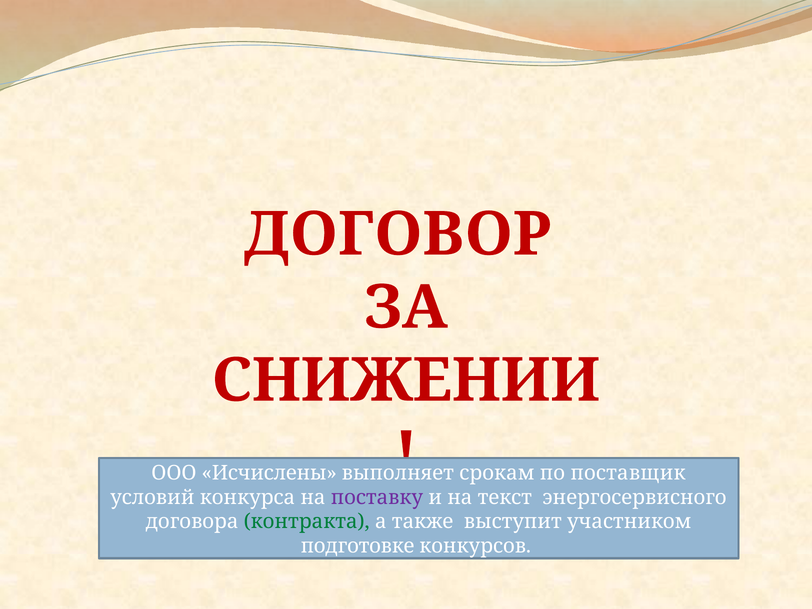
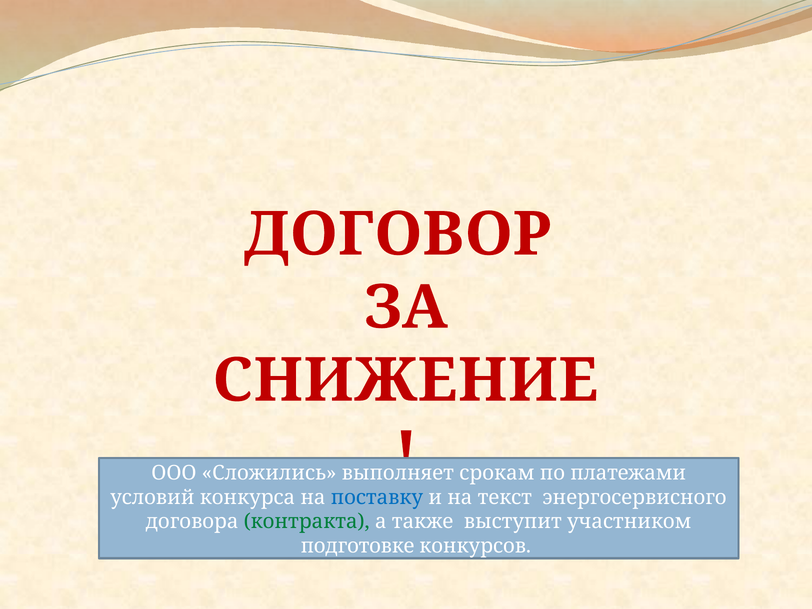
СНИЖЕНИИ: СНИЖЕНИИ -> СНИЖЕНИЕ (406, 381)
Исчислены: Исчислены -> Сложились (269, 473)
поставщик: поставщик -> платежами (628, 473)
поставку colour: purple -> blue (377, 497)
